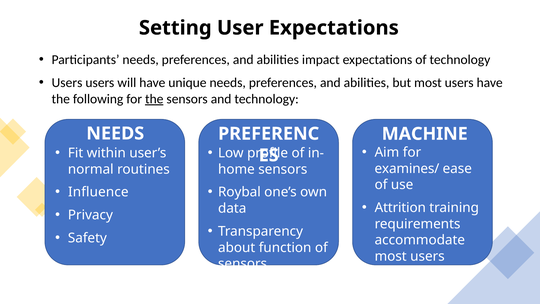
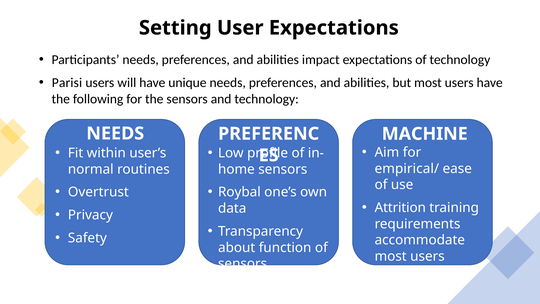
Users: Users -> Parisi (67, 83)
the underline: present -> none (154, 99)
examines/: examines/ -> empirical/ (407, 168)
Influence: Influence -> Overtrust (98, 192)
